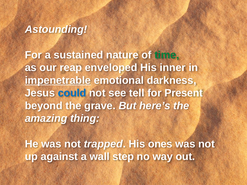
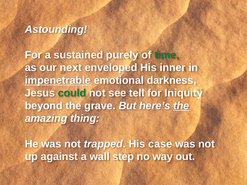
nature: nature -> purely (122, 55)
reap: reap -> next (71, 68)
could colour: blue -> green (72, 93)
Present: Present -> Iniquity (184, 93)
the underline: none -> present (181, 106)
ones: ones -> case (160, 144)
